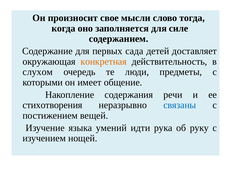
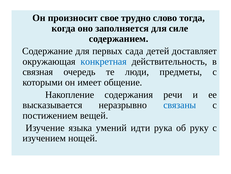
мысли: мысли -> трудно (136, 18)
конкретная colour: orange -> blue (104, 61)
слухом: слухом -> связная (38, 72)
стихотворения: стихотворения -> высказывается (52, 105)
